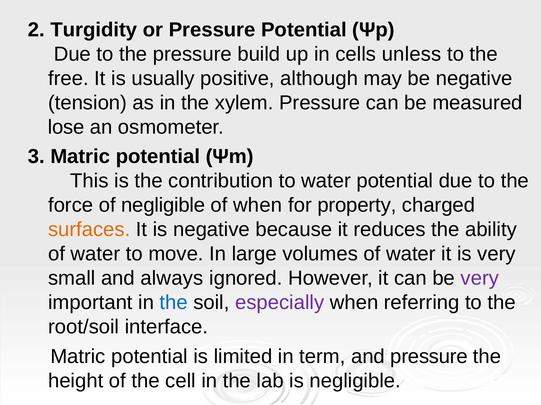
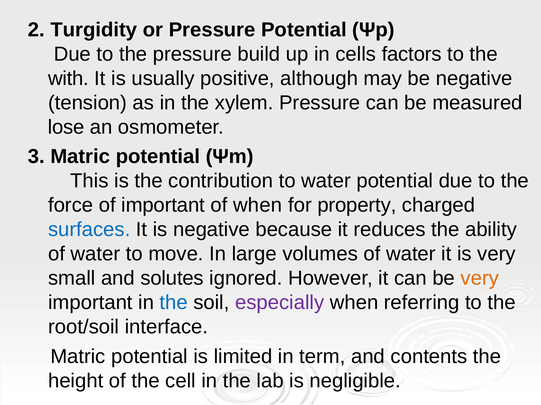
unless: unless -> factors (412, 54)
free: free -> with (68, 78)
of negligible: negligible -> important (163, 206)
surfaces colour: orange -> blue (89, 230)
always: always -> solutes (172, 279)
very colour: purple -> orange (480, 279)
and pressure: pressure -> contents (429, 357)
